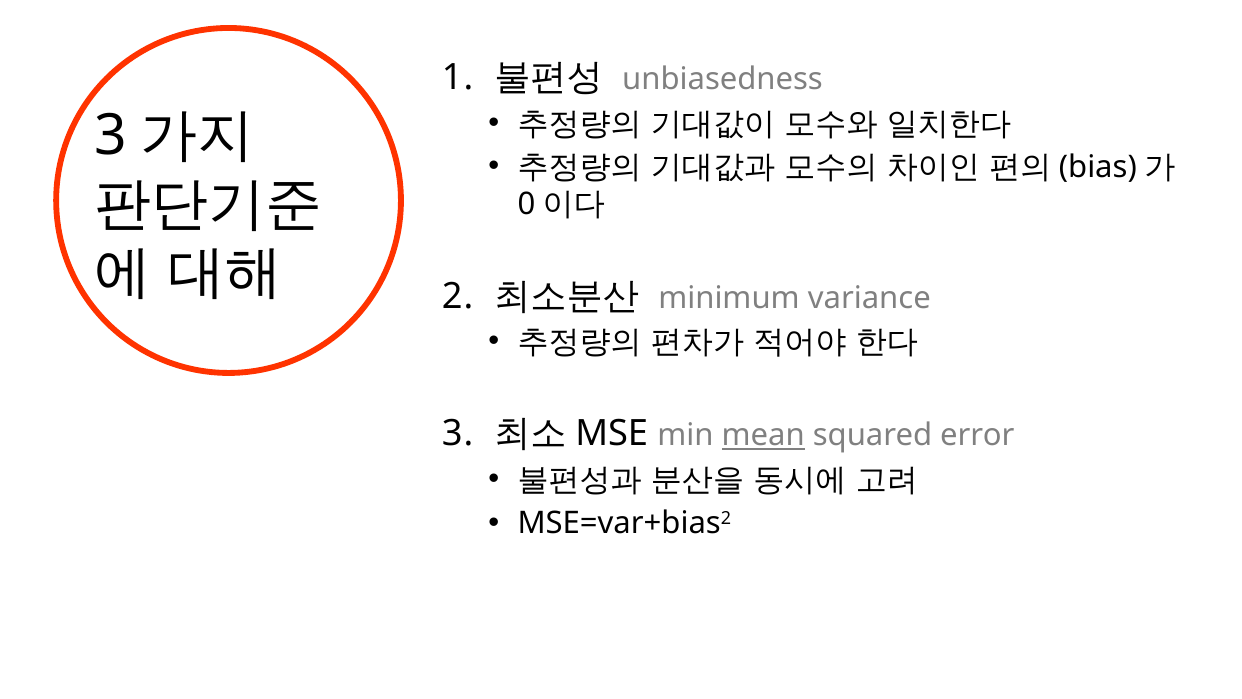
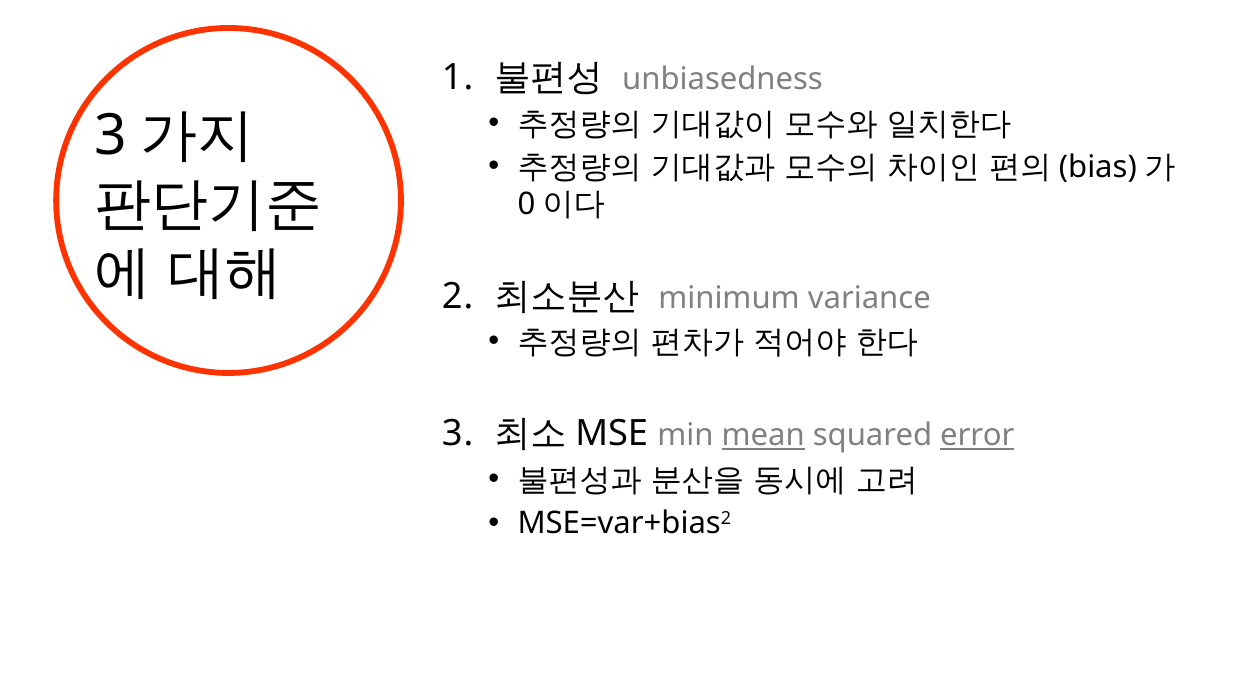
error underline: none -> present (977, 435)
